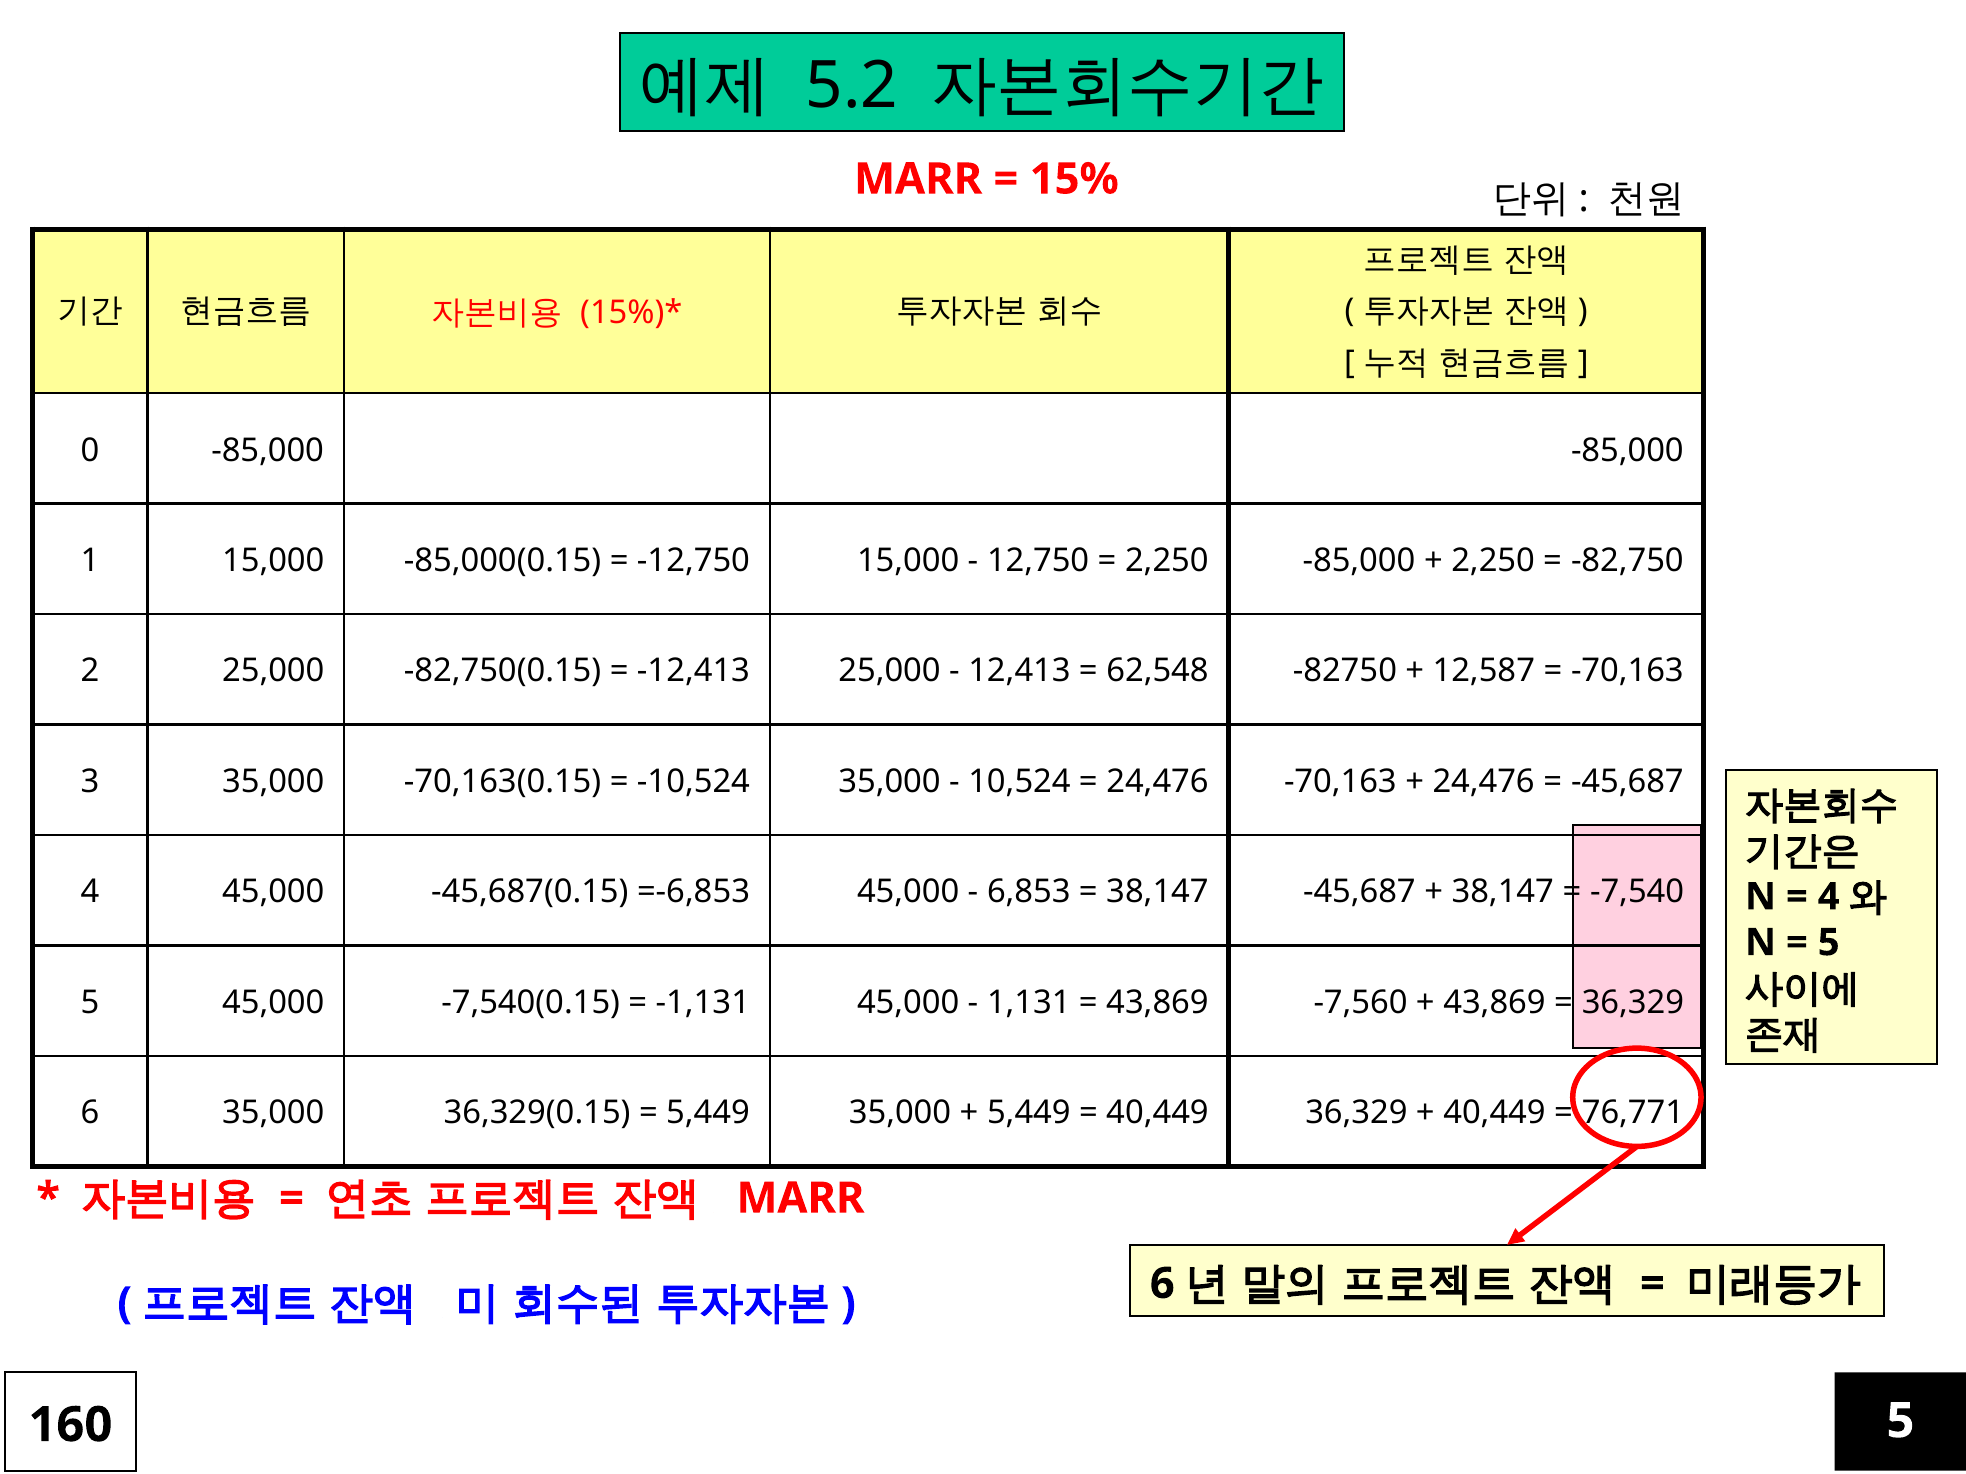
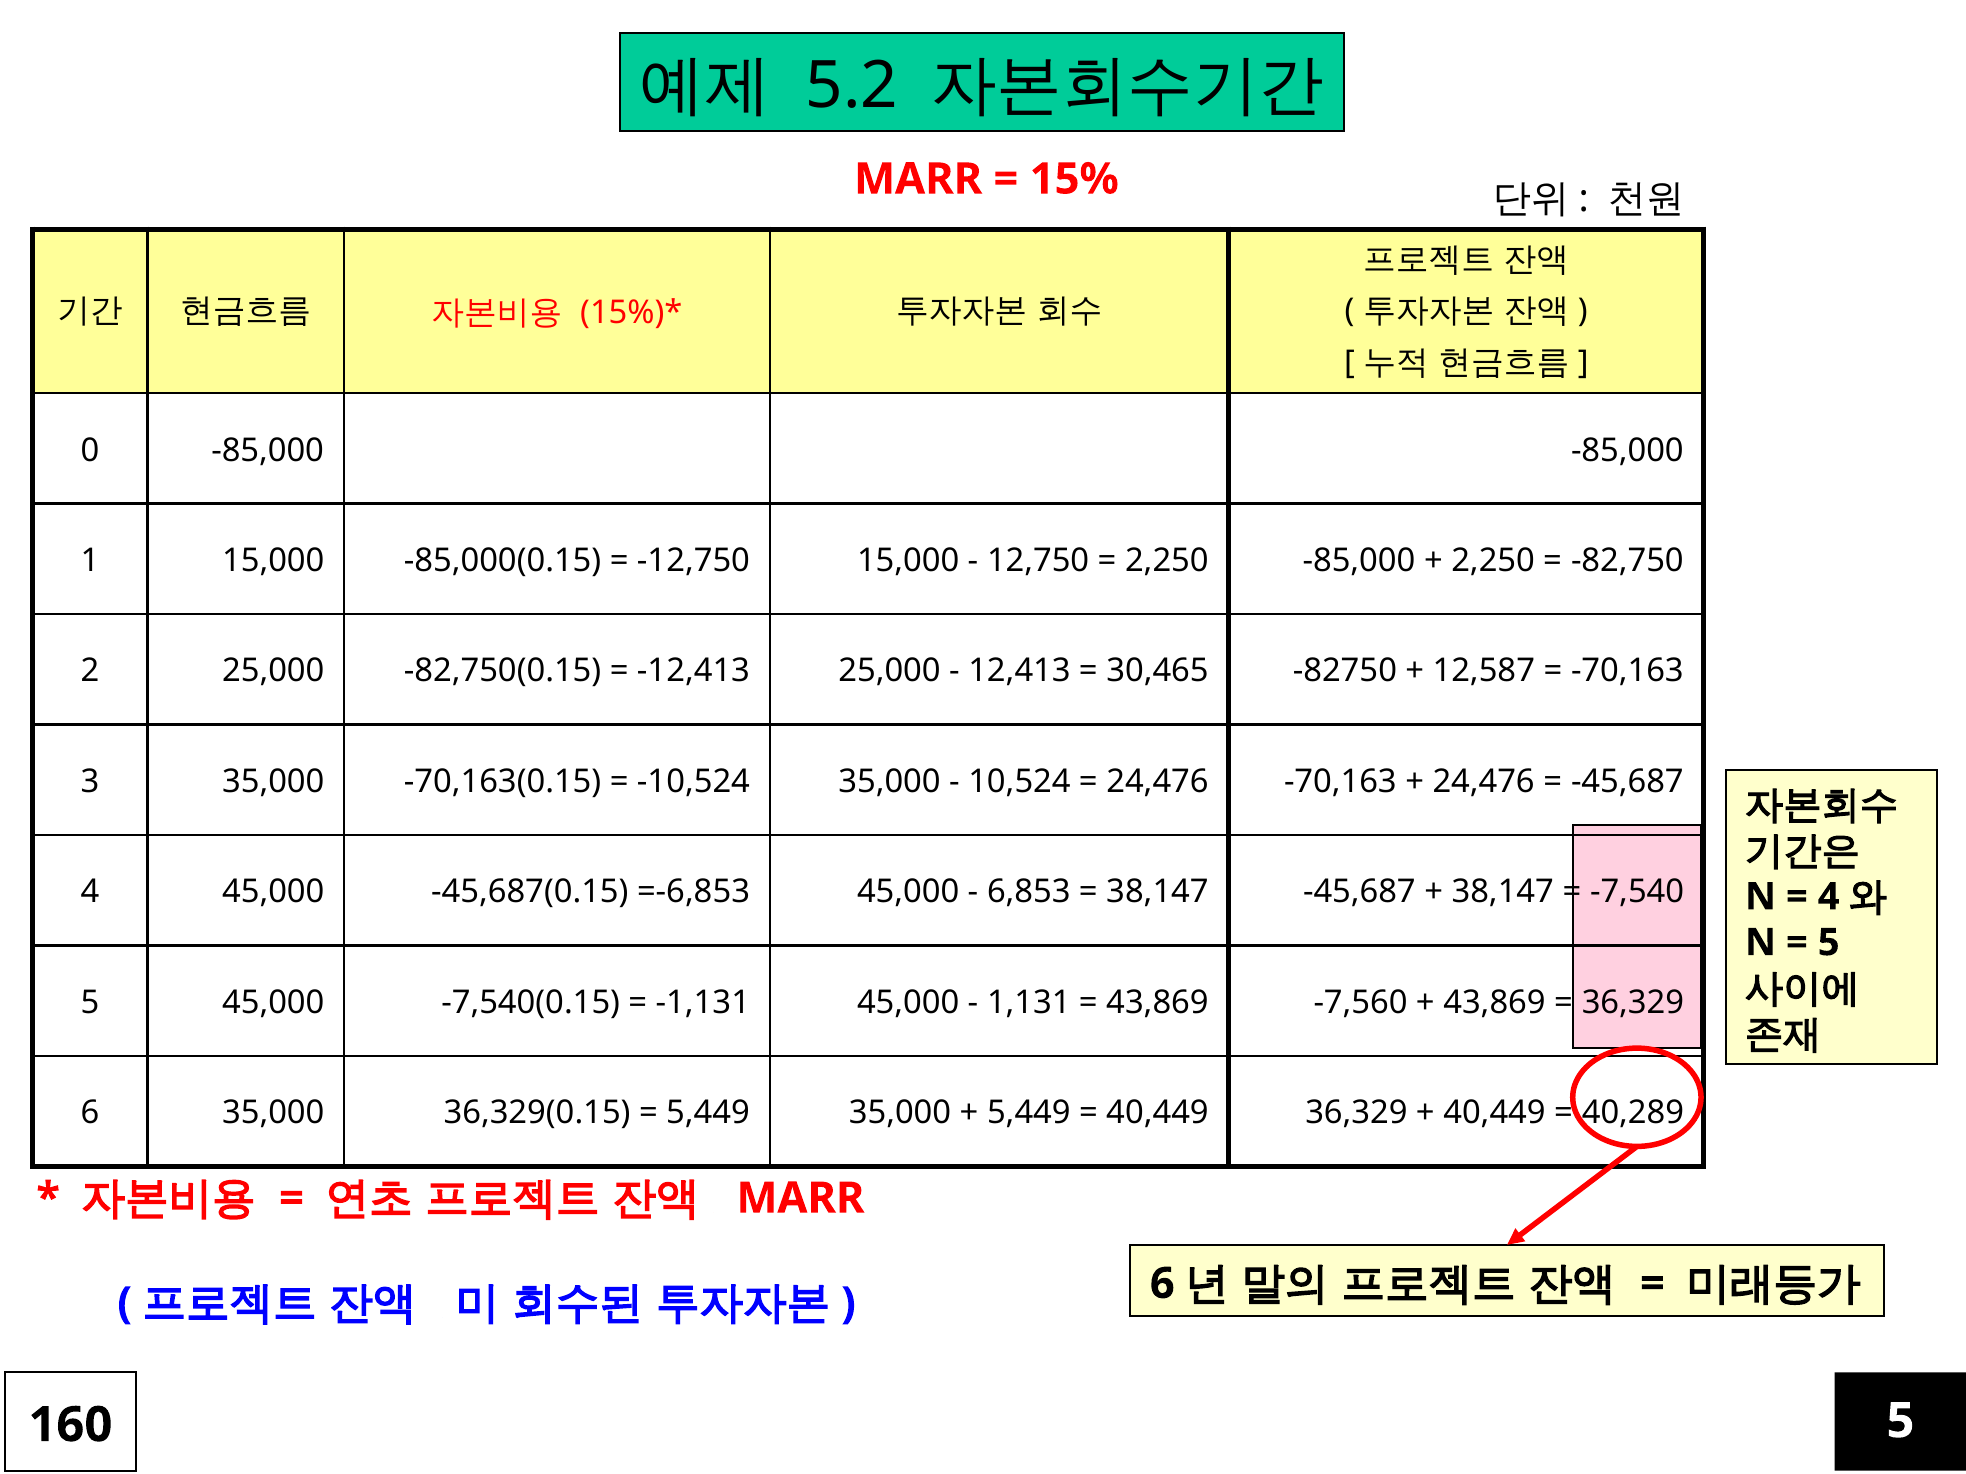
62,548: 62,548 -> 30,465 (1158, 671)
76,771: 76,771 -> 40,289 (1633, 1114)
